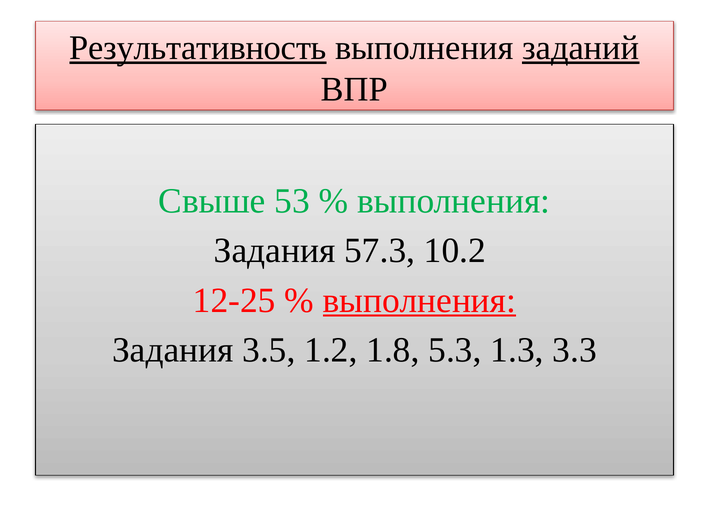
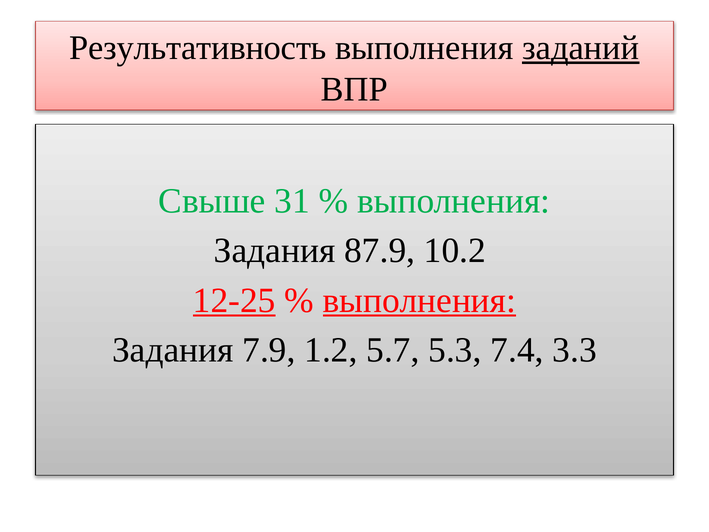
Результативность underline: present -> none (198, 48)
53: 53 -> 31 (292, 201)
57.3: 57.3 -> 87.9 (380, 251)
12-25 underline: none -> present (234, 300)
3.5: 3.5 -> 7.9 (269, 350)
1.8: 1.8 -> 5.7 (393, 350)
1.3: 1.3 -> 7.4 (517, 350)
